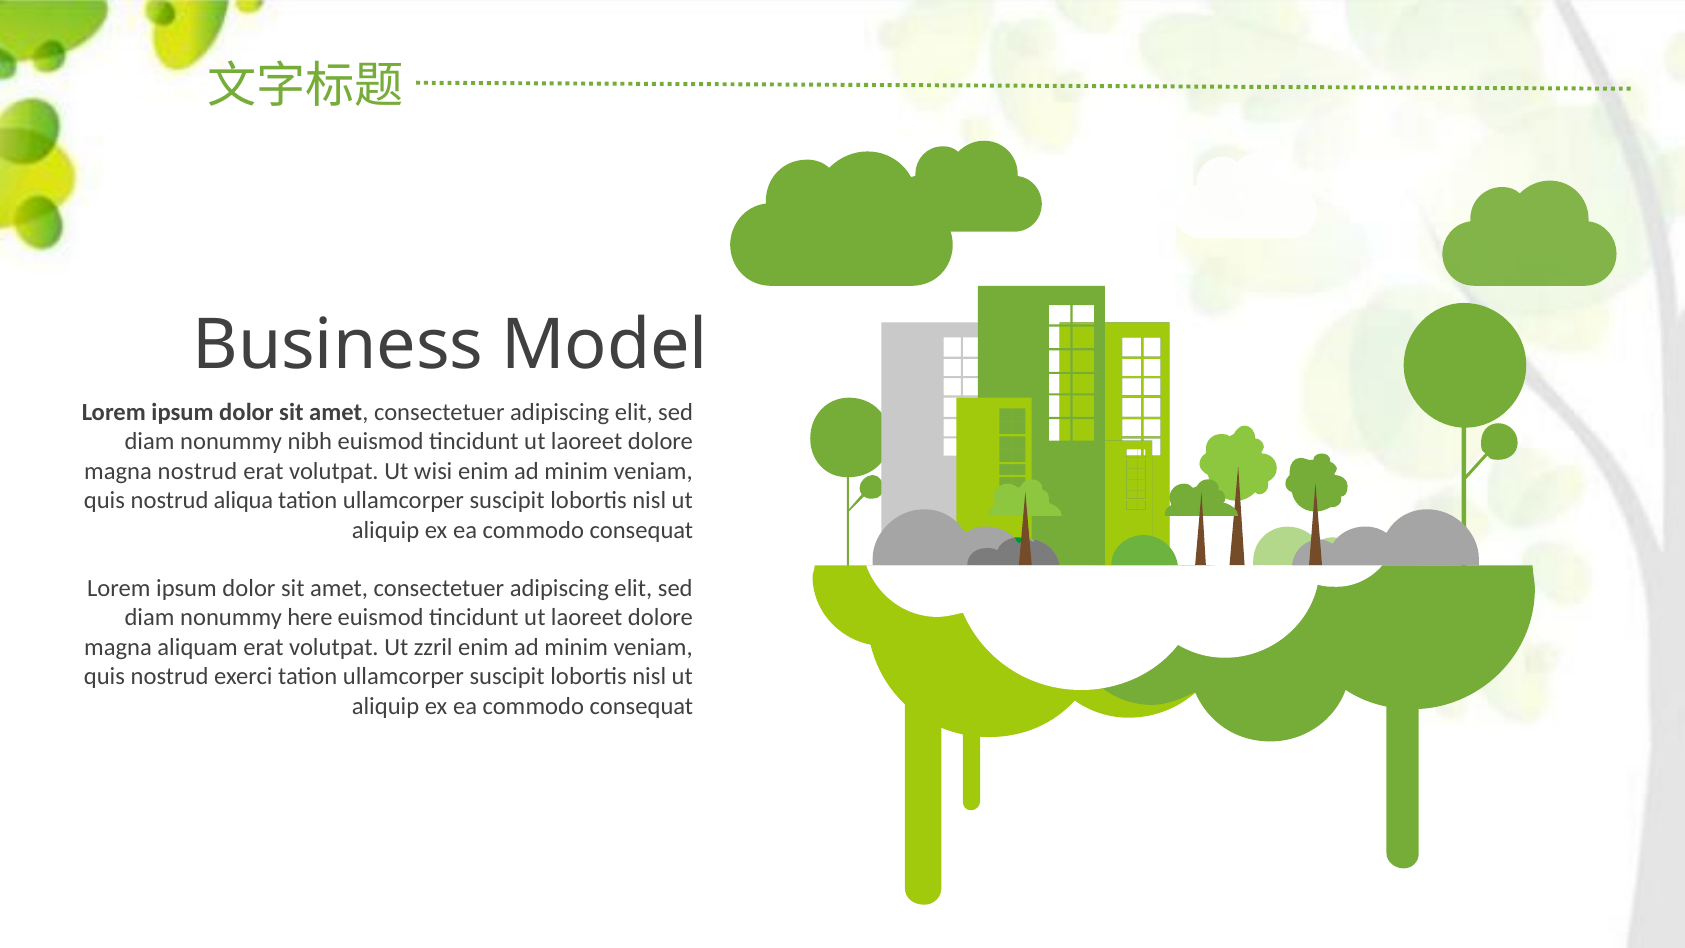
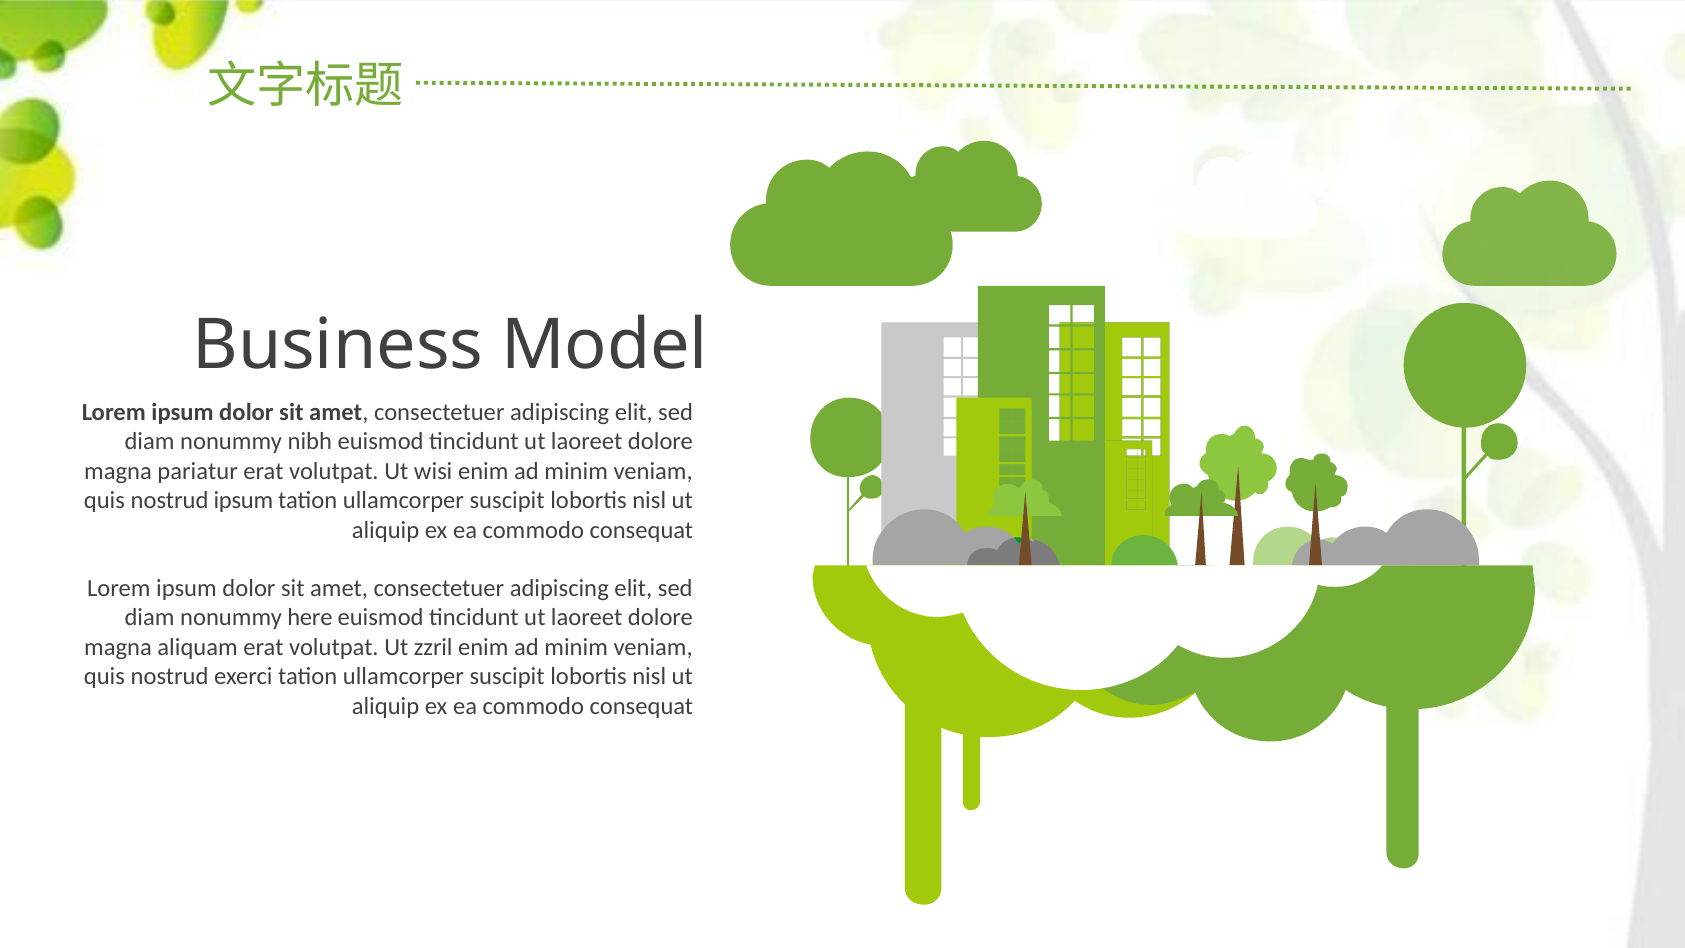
magna nostrud: nostrud -> pariatur (198, 471)
nostrud aliqua: aliqua -> ipsum (243, 501)
